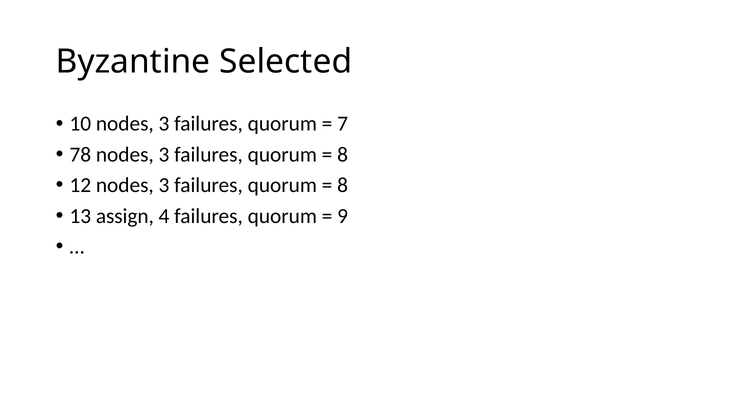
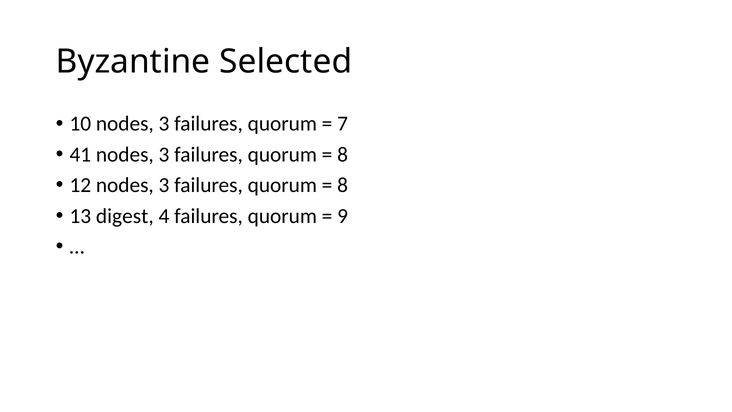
78: 78 -> 41 (80, 154)
assign: assign -> digest (125, 216)
